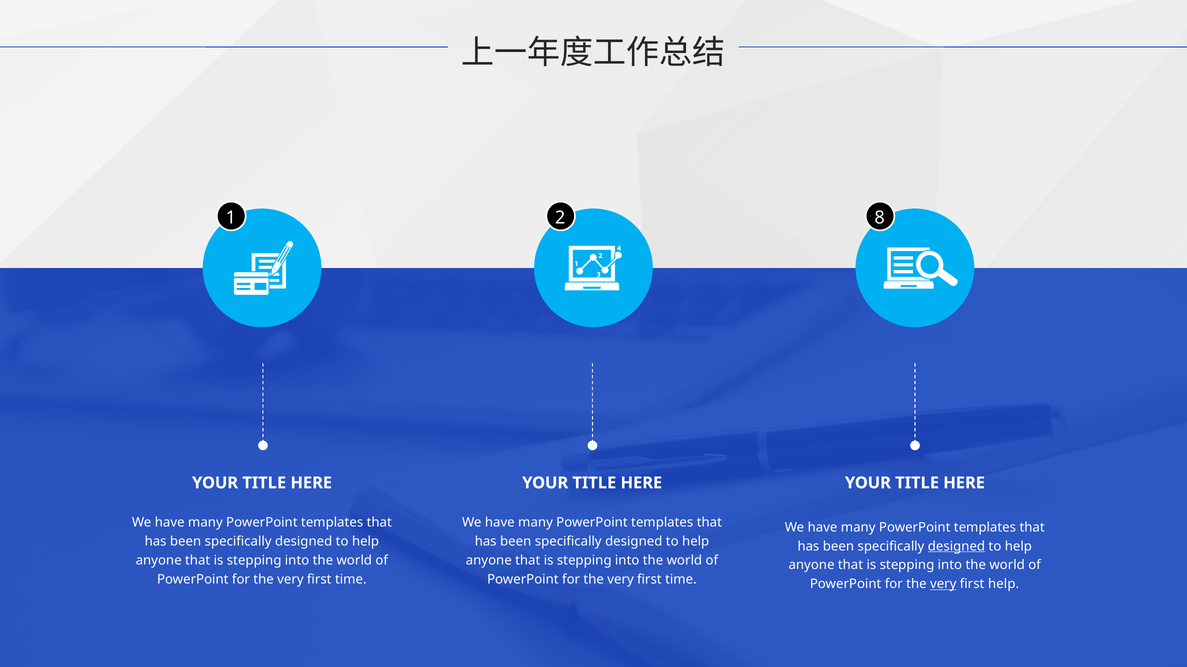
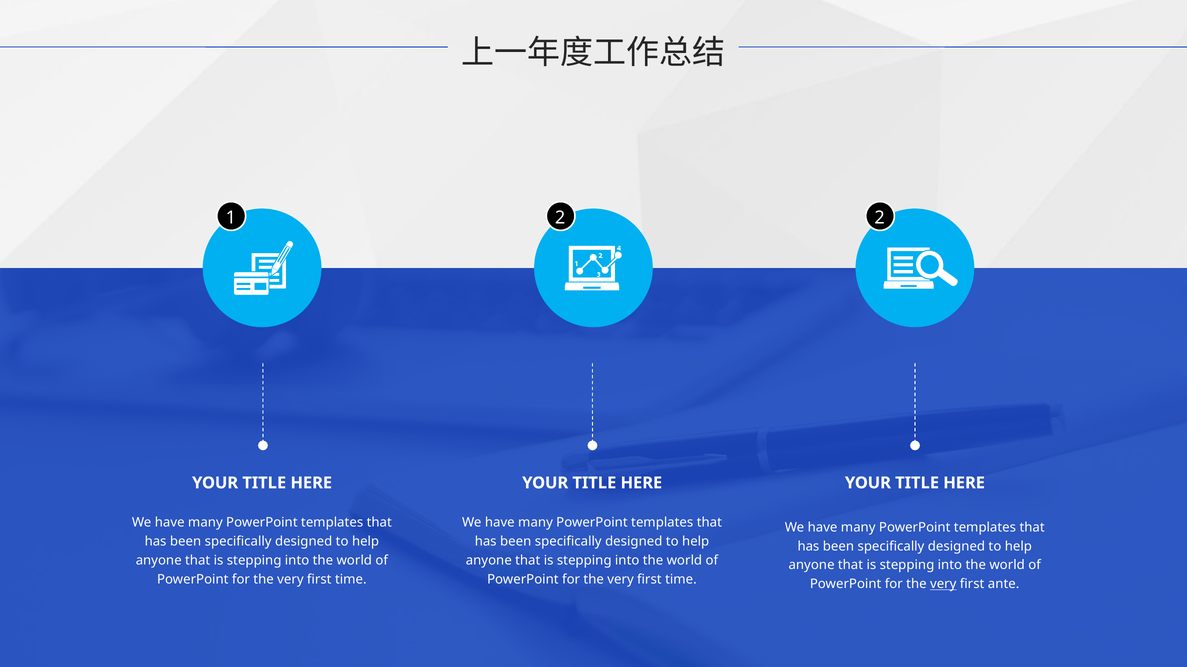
2 8: 8 -> 2 (880, 218)
designed underline: present -> none (956, 547)
first help: help -> ante (1004, 584)
